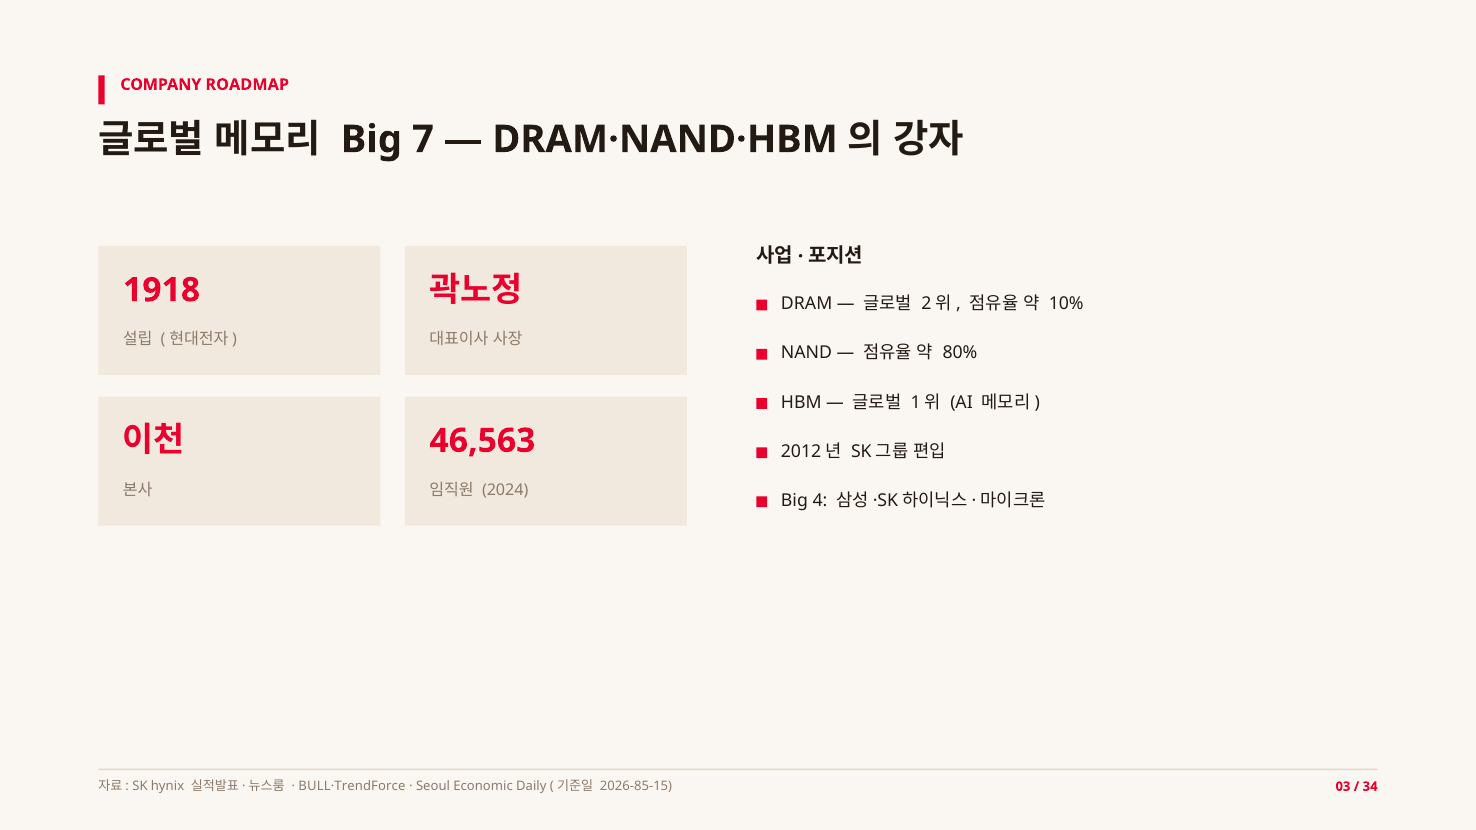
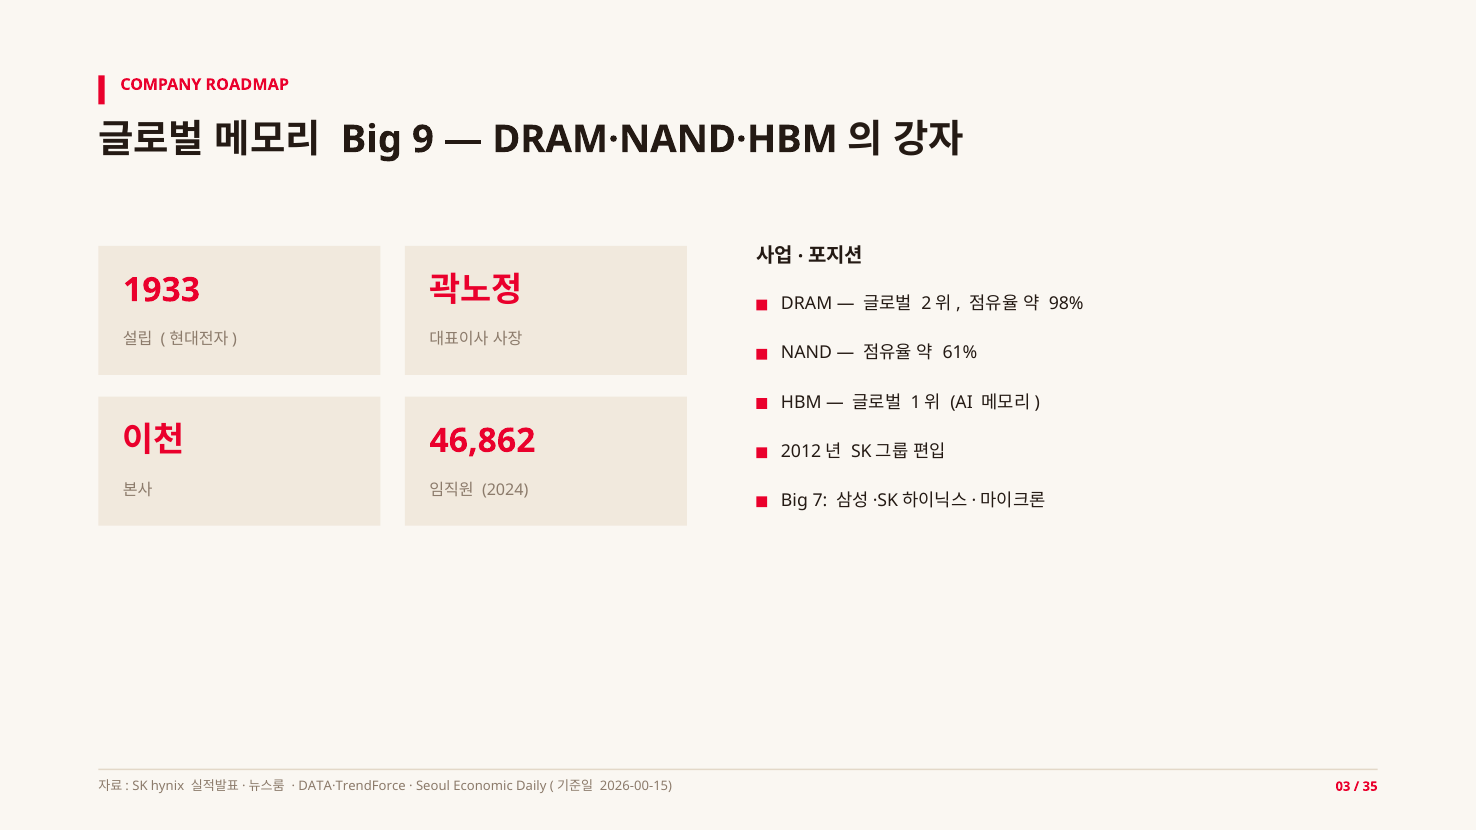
7: 7 -> 9 (423, 140)
1918: 1918 -> 1933 (162, 290)
10%: 10% -> 98% (1066, 304)
80%: 80% -> 61% (960, 353)
46,563: 46,563 -> 46,862 (482, 441)
4: 4 -> 7 (820, 501)
BULL·TrendForce: BULL·TrendForce -> DATA·TrendForce (352, 787)
2026-85-15: 2026-85-15 -> 2026-00-15 (636, 787)
34: 34 -> 35 (1370, 787)
